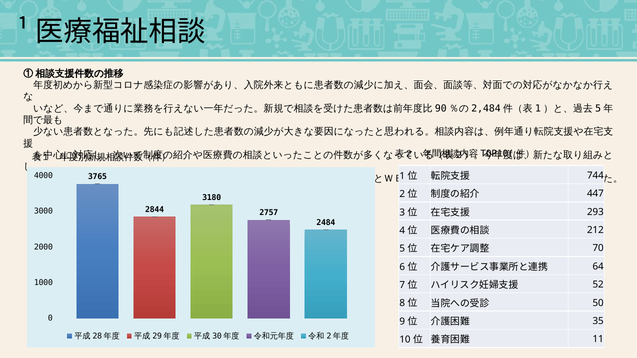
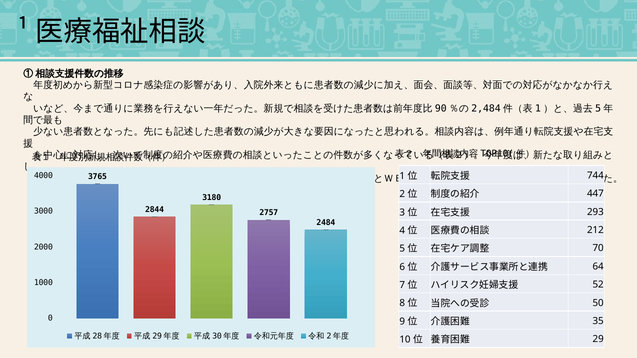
11: 11 -> 29 (598, 339)
